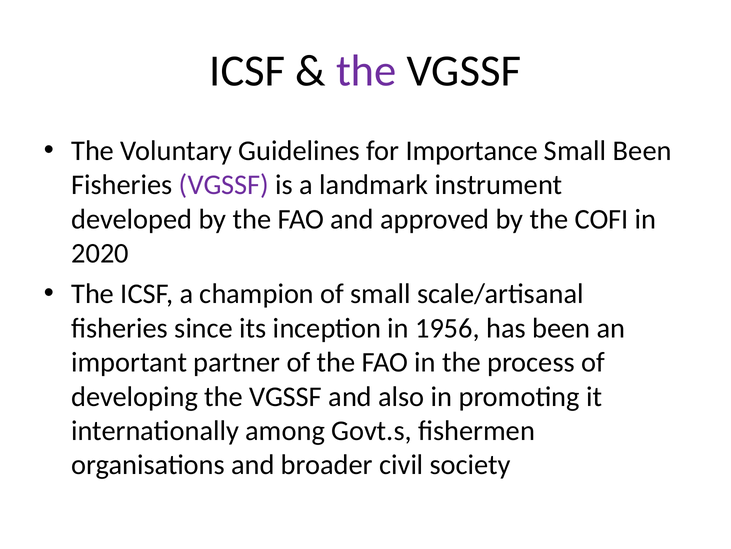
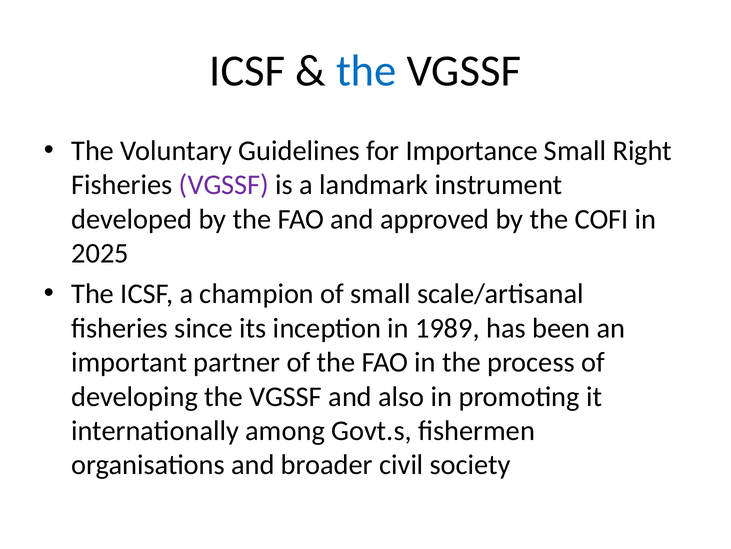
the colour: purple -> blue (366, 71)
Small Been: Been -> Right (642, 151)
2020: 2020 -> 2025 (100, 253)
1956: 1956 -> 1989 (447, 328)
